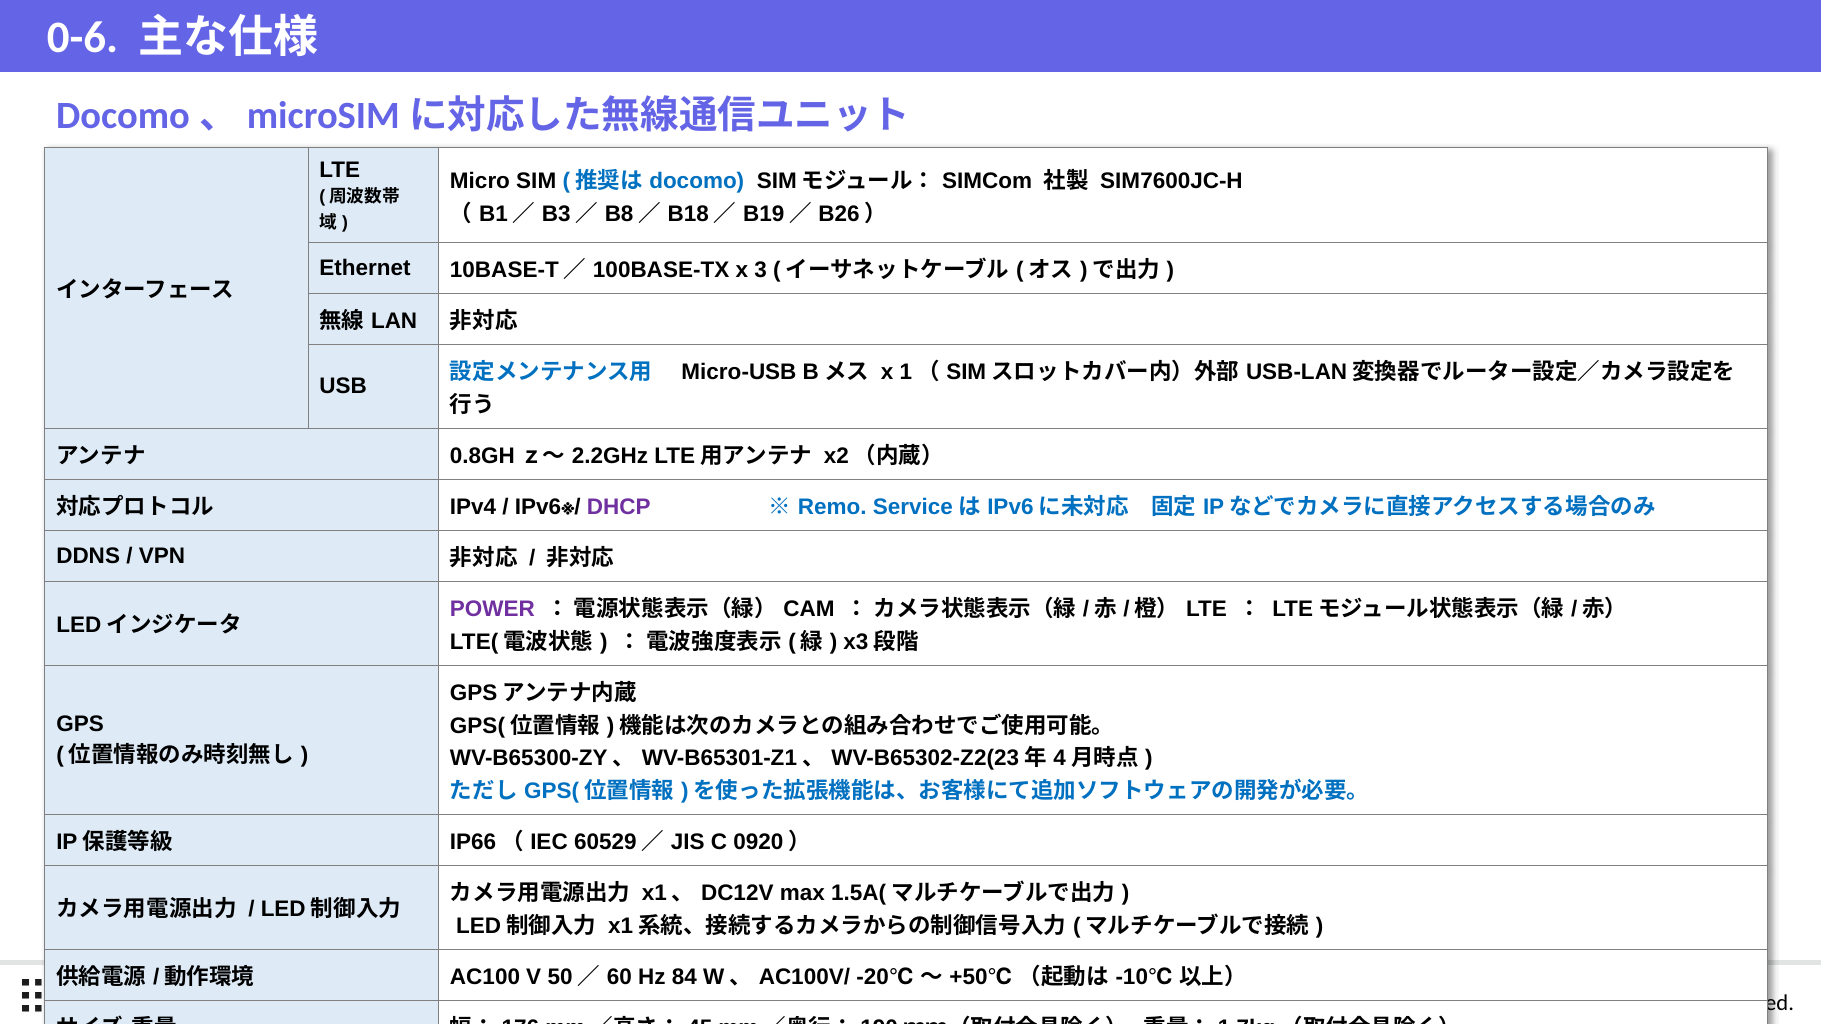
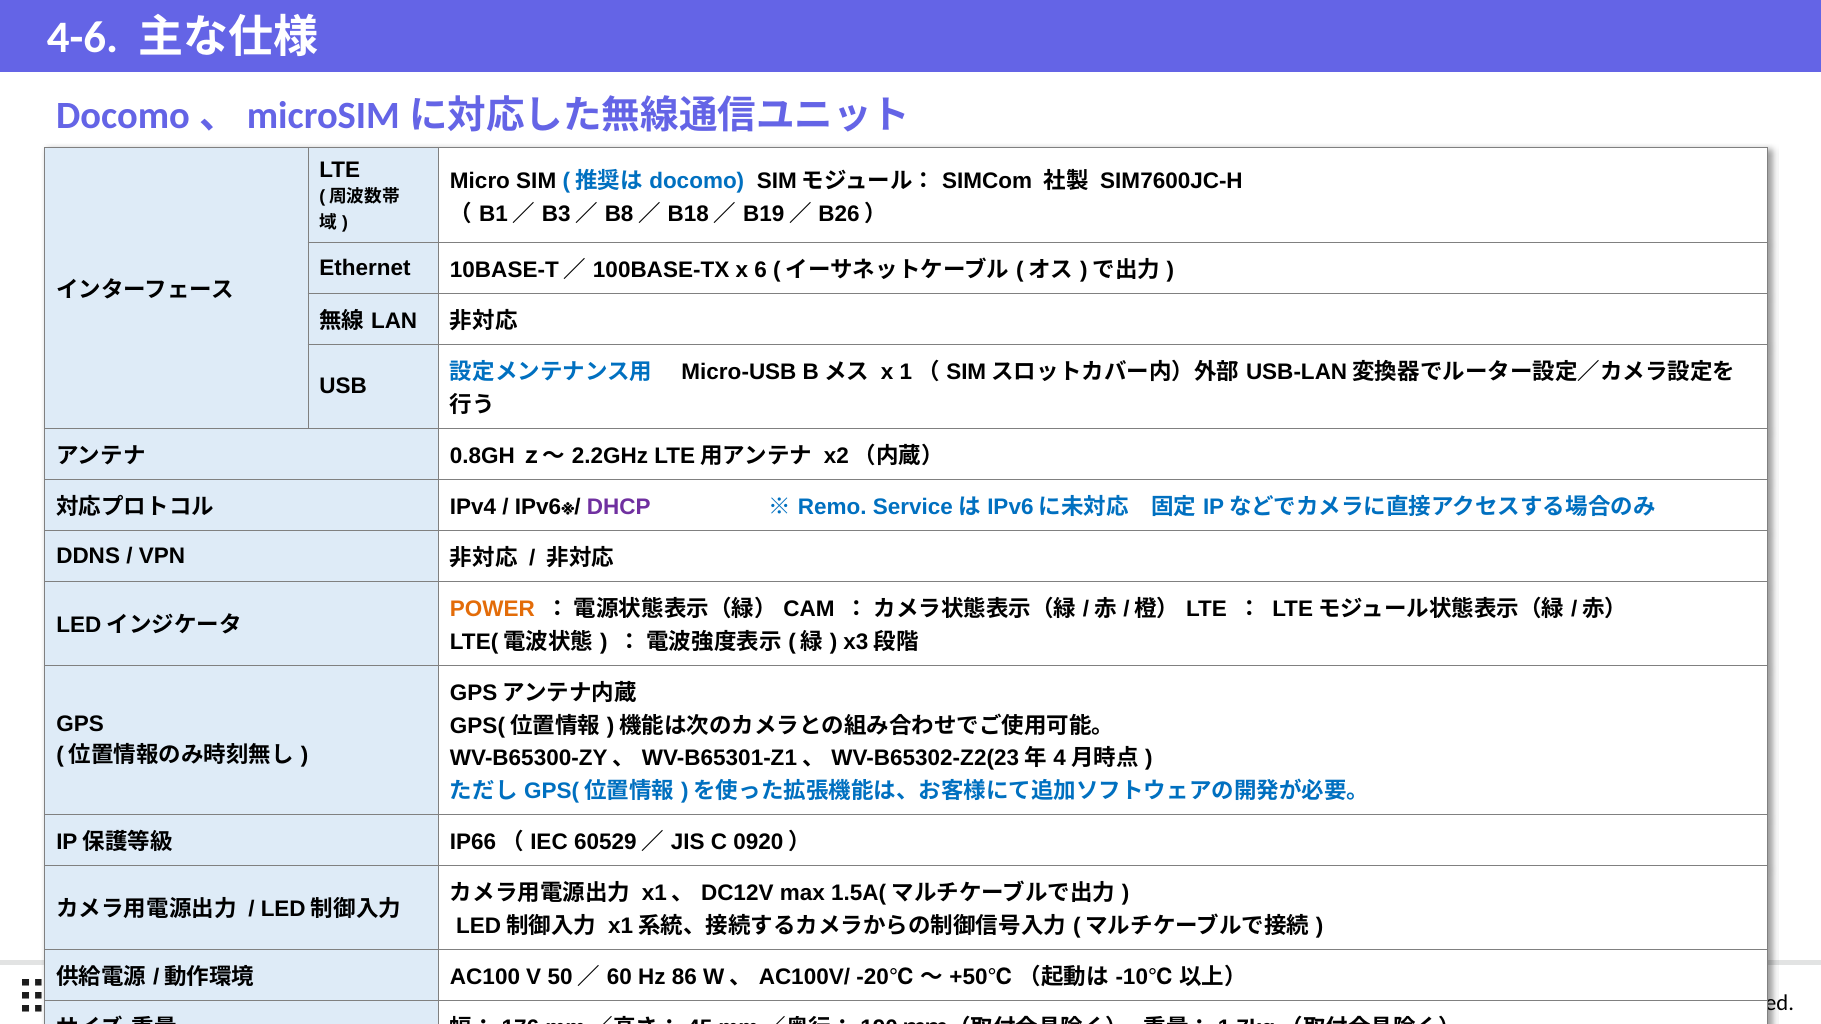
0-6: 0-6 -> 4-6 (82, 37)
3: 3 -> 6 (761, 270)
POWER colour: purple -> orange (492, 609)
84: 84 -> 86 (684, 977)
